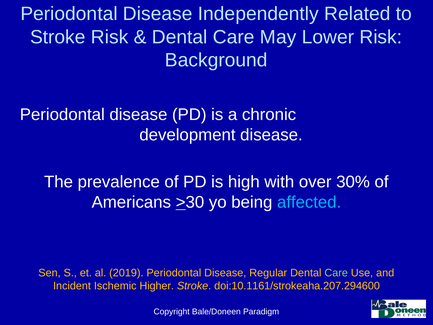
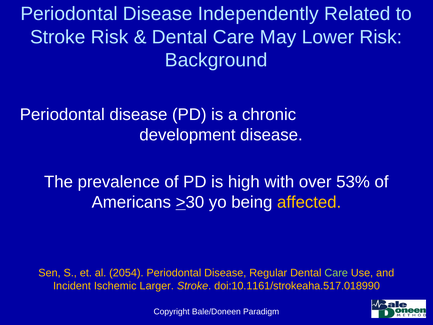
30%: 30% -> 53% (353, 182)
affected colour: light blue -> yellow (309, 202)
2019: 2019 -> 2054 (126, 273)
Higher: Higher -> Larger (157, 286)
doi:10.1161/strokeaha.207.294600: doi:10.1161/strokeaha.207.294600 -> doi:10.1161/strokeaha.517.018990 (297, 286)
